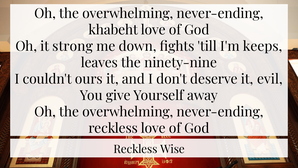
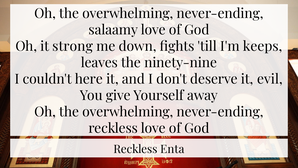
khabeht: khabeht -> salaamy (113, 30)
ours: ours -> here (89, 79)
Wise: Wise -> Enta (172, 149)
